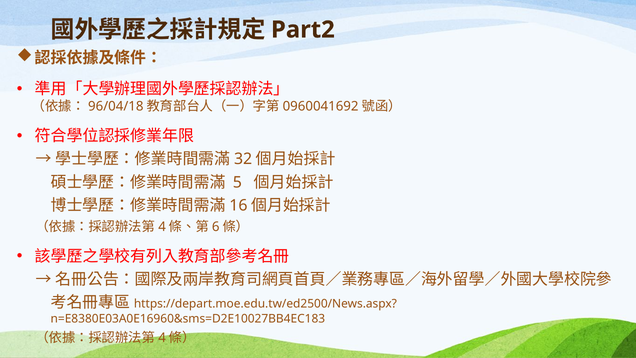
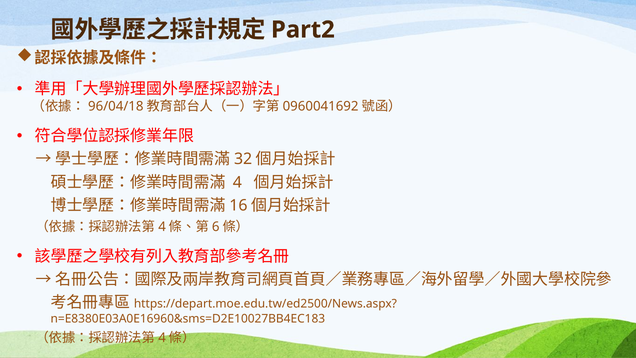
5: 5 -> 4 (237, 182)
